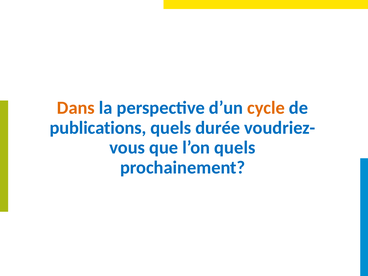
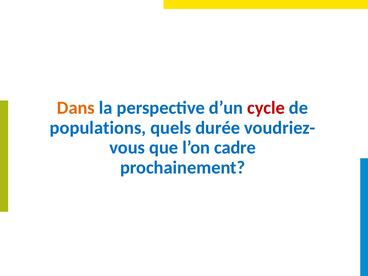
cycle colour: orange -> red (266, 108)
publications: publications -> populations (98, 128)
l’on quels: quels -> cadre (235, 148)
